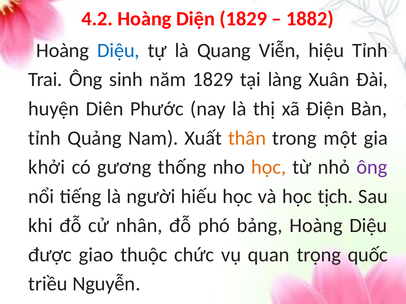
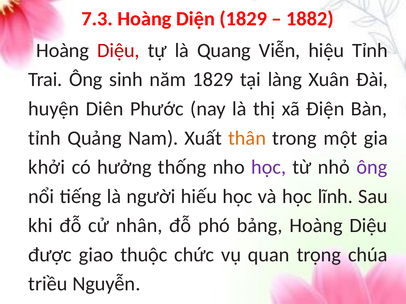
4.2: 4.2 -> 7.3 (97, 19)
Diệu colour: blue -> red (118, 51)
gương: gương -> hưởng (124, 167)
học colour: orange -> purple (269, 167)
tịch: tịch -> lĩnh (335, 197)
quốc: quốc -> chúa (368, 255)
